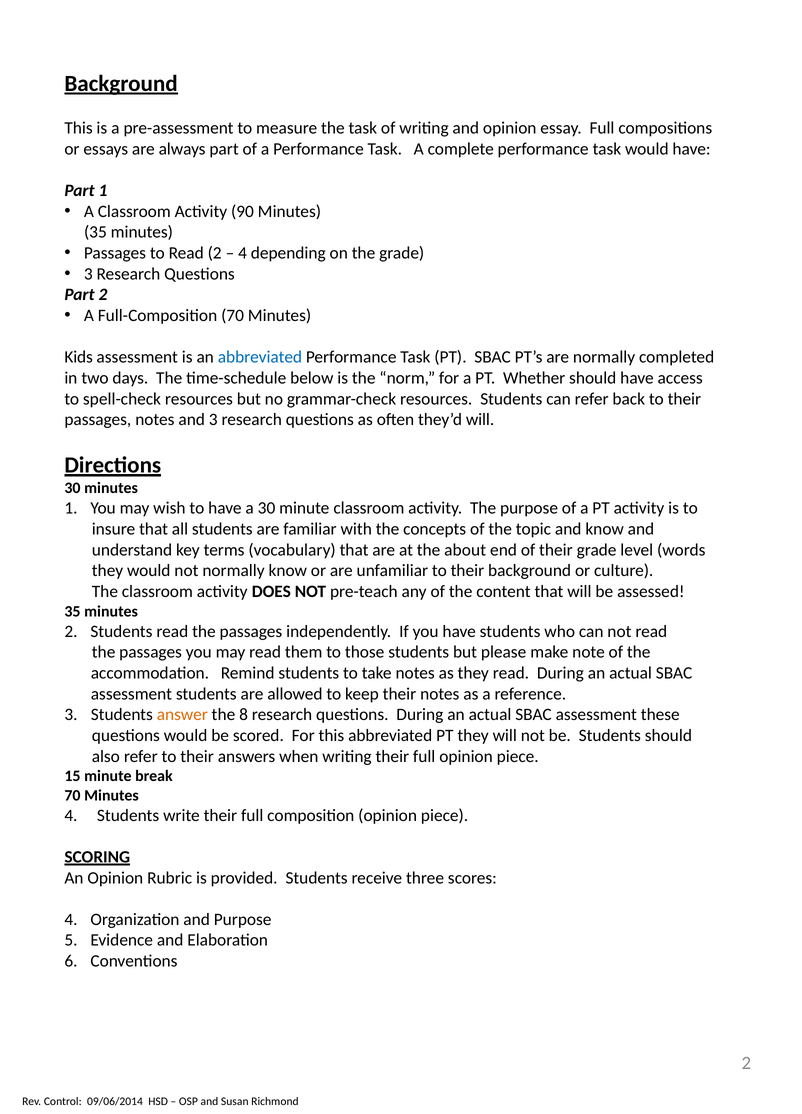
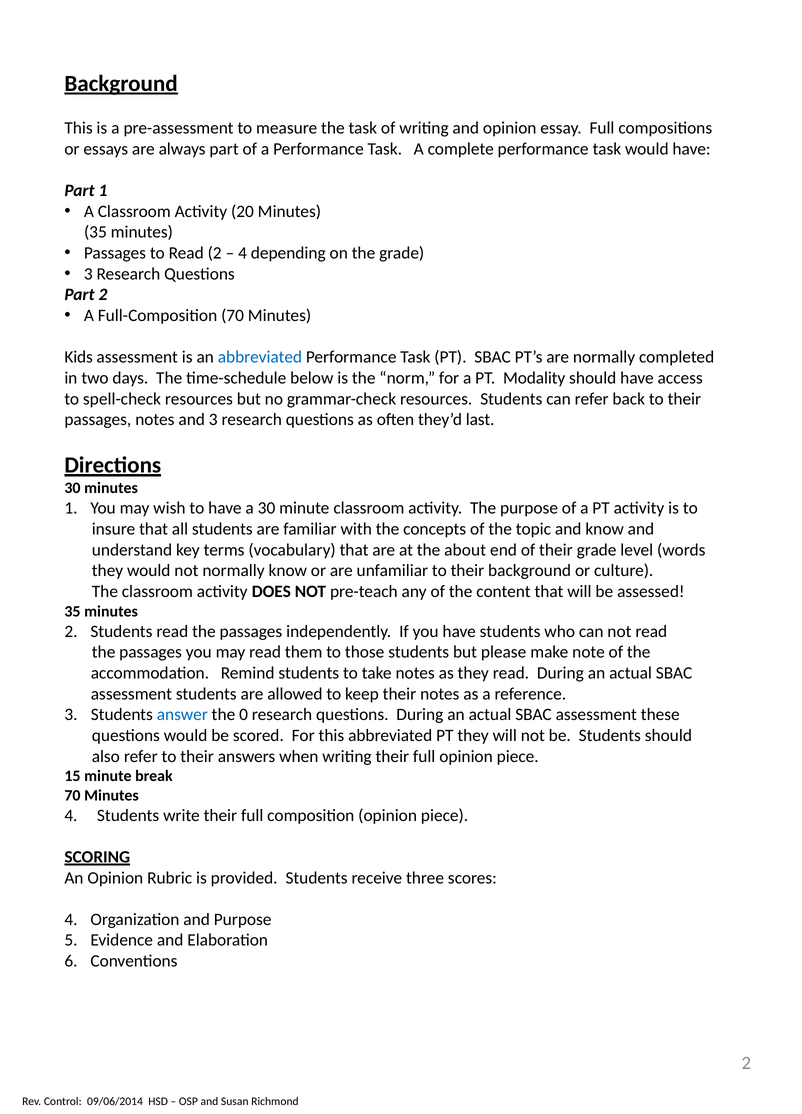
90: 90 -> 20 (242, 211)
Whether: Whether -> Modality (534, 378)
they’d will: will -> last (480, 420)
answer colour: orange -> blue (182, 715)
8: 8 -> 0 (244, 715)
